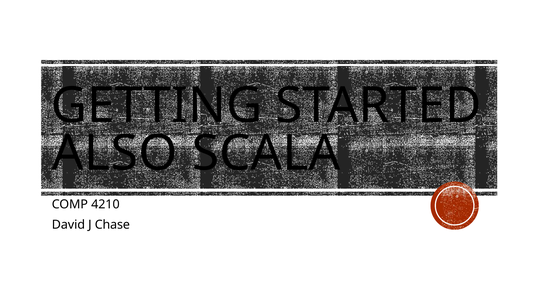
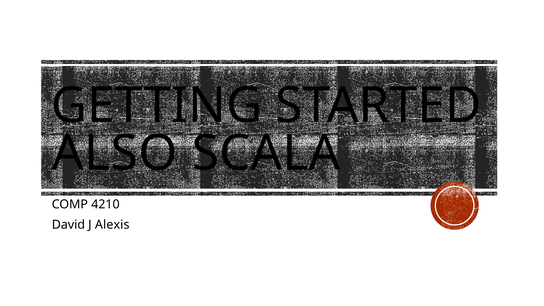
Chase: Chase -> Alexis (112, 225)
